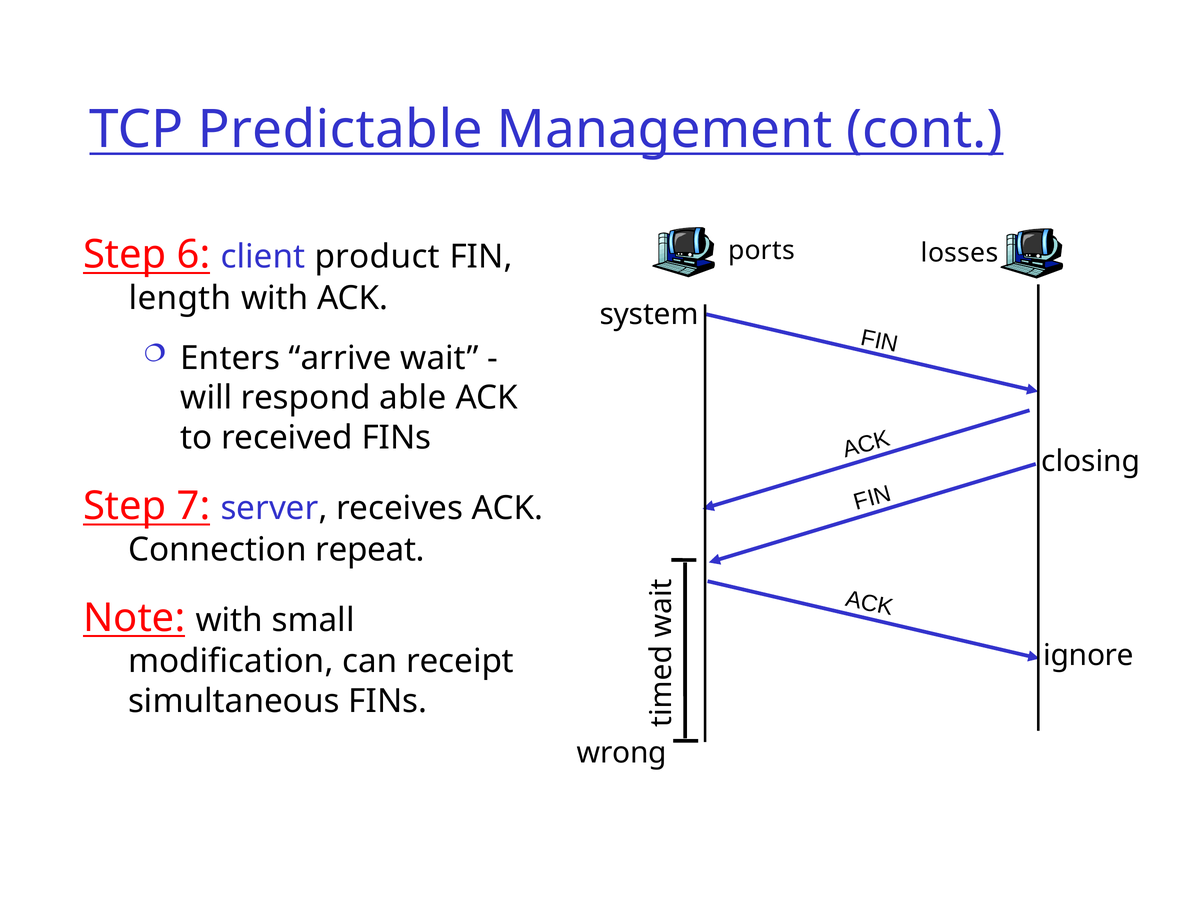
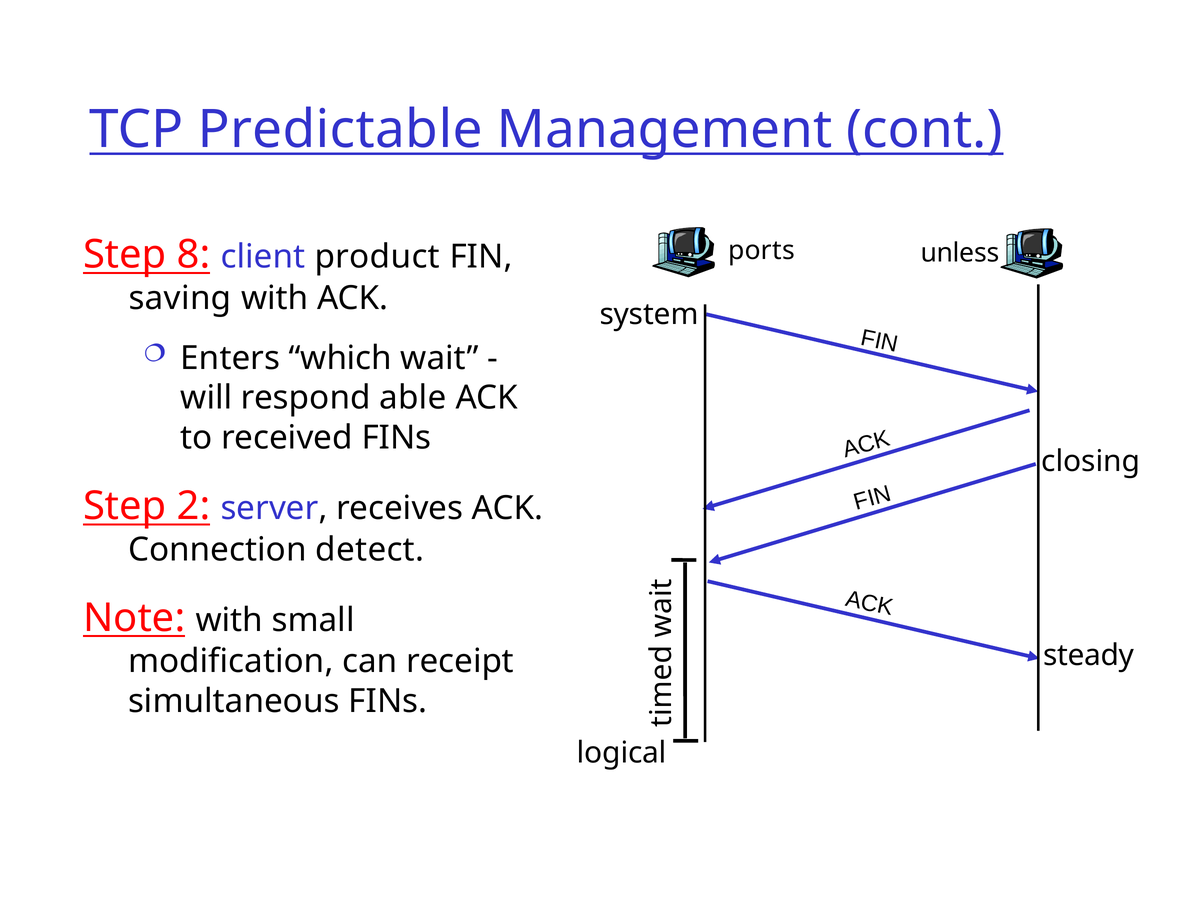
6: 6 -> 8 (194, 255)
losses: losses -> unless (960, 253)
length: length -> saving (180, 298)
arrive: arrive -> which (340, 358)
7: 7 -> 2 (194, 507)
repeat: repeat -> detect (370, 550)
ignore: ignore -> steady (1089, 656)
wrong: wrong -> logical (622, 753)
